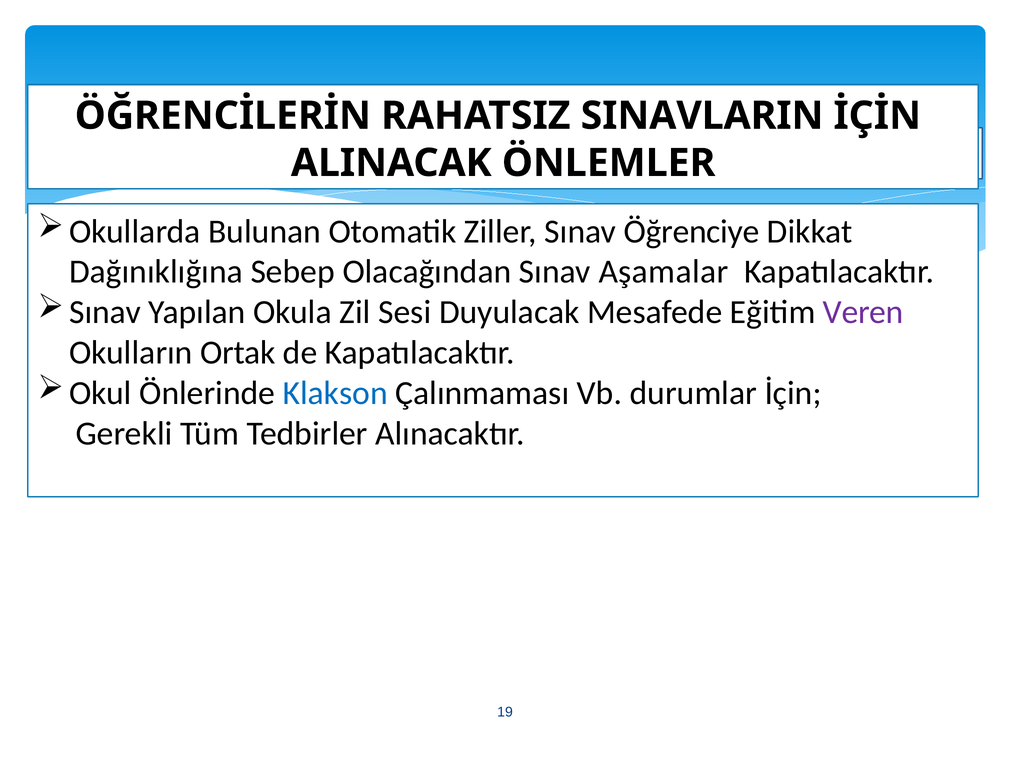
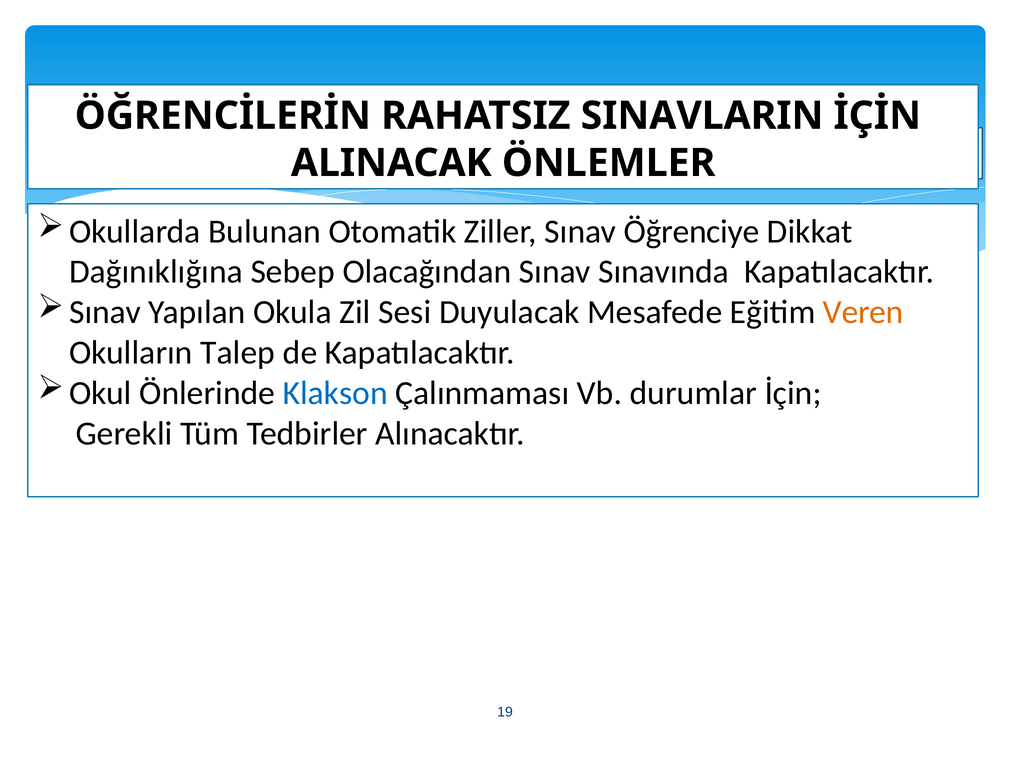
Aşamalar: Aşamalar -> Sınavında (664, 272)
Veren colour: purple -> orange (863, 312)
Ortak: Ortak -> Talep (238, 352)
